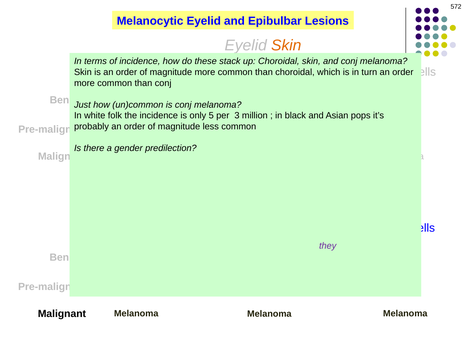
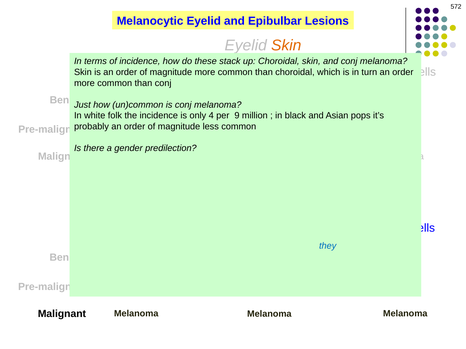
5: 5 -> 4 (211, 116)
3: 3 -> 9 (237, 116)
they colour: purple -> blue (328, 246)
